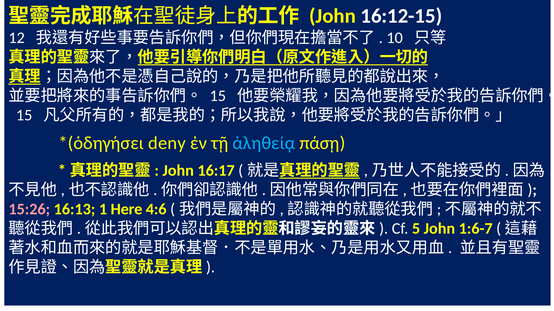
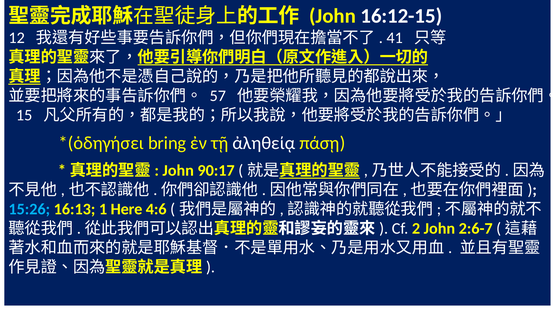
10: 10 -> 41 (395, 38)
15: 15 -> 57 (218, 96)
deny: deny -> bring (167, 143)
ἀληθείᾳ colour: light blue -> white (264, 143)
16:17: 16:17 -> 90:17 (216, 171)
15:26 colour: pink -> light blue (29, 210)
5: 5 -> 2 (416, 229)
1:6-7: 1:6-7 -> 2:6-7 (476, 229)
